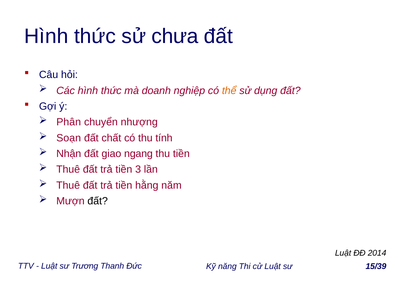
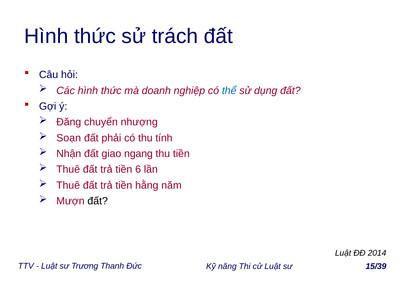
chưa: chưa -> trách (175, 36)
thể colour: orange -> blue (229, 90)
Phân: Phân -> Đăng (69, 122)
chất: chất -> phải (111, 138)
3: 3 -> 6 (138, 169)
